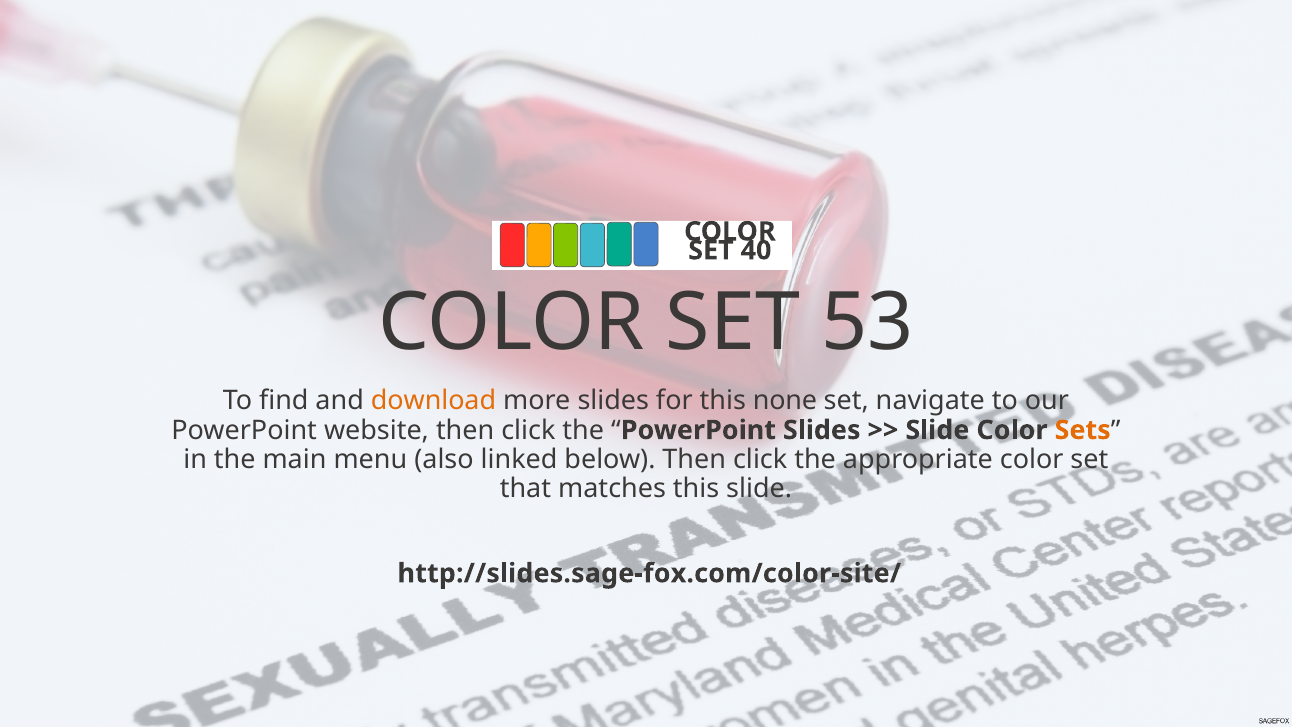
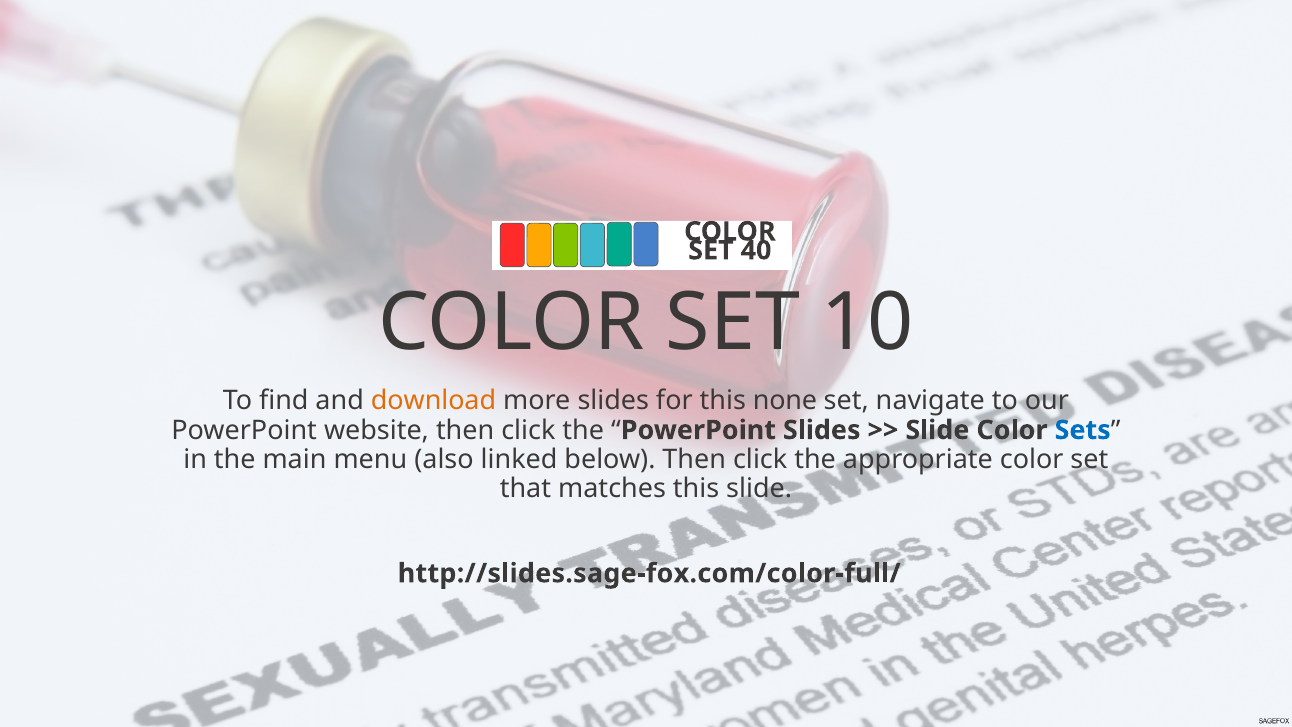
53: 53 -> 10 (867, 323)
Sets colour: orange -> blue (1083, 430)
http://slides.sage-fox.com/color-site/: http://slides.sage-fox.com/color-site/ -> http://slides.sage-fox.com/color-full/ (649, 573)
